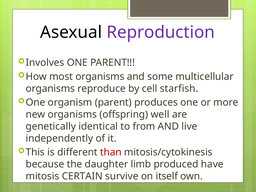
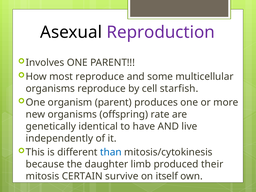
most organisms: organisms -> reproduce (100, 77)
well: well -> rate (160, 114)
from: from -> have (144, 126)
than colour: red -> blue (111, 152)
have: have -> their (212, 164)
